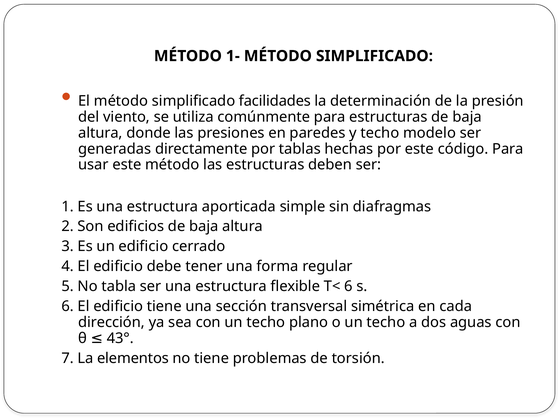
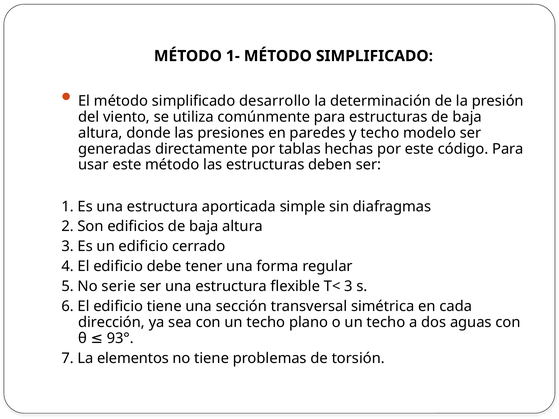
facilidades: facilidades -> desarrollo (275, 101)
tabla: tabla -> serie (119, 287)
T< 6: 6 -> 3 (349, 287)
43°: 43° -> 93° (120, 338)
